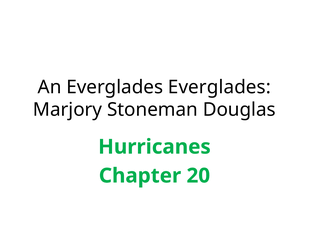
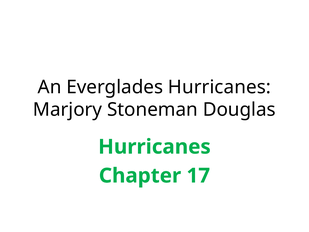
Everglades Everglades: Everglades -> Hurricanes (219, 87)
20: 20 -> 17 (198, 176)
